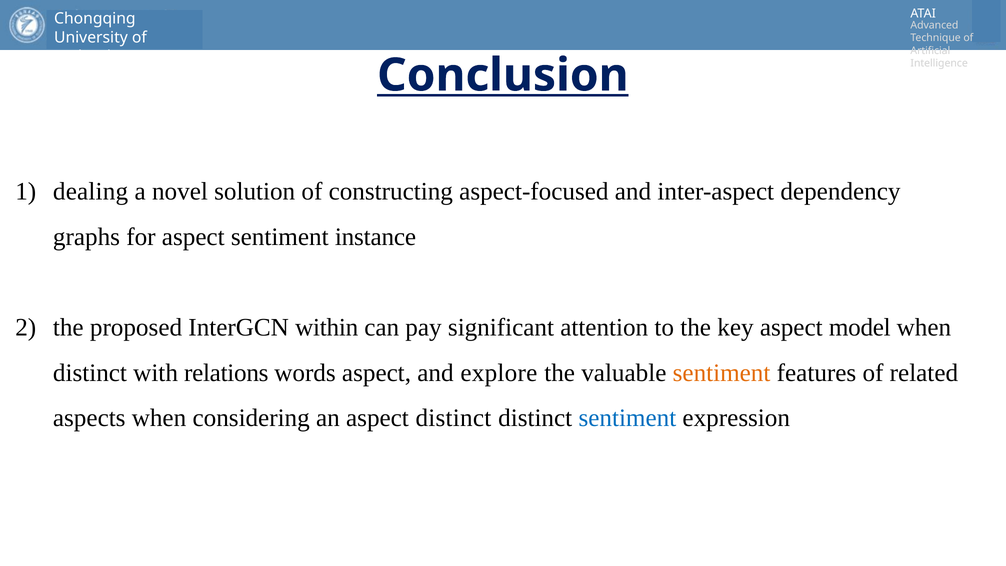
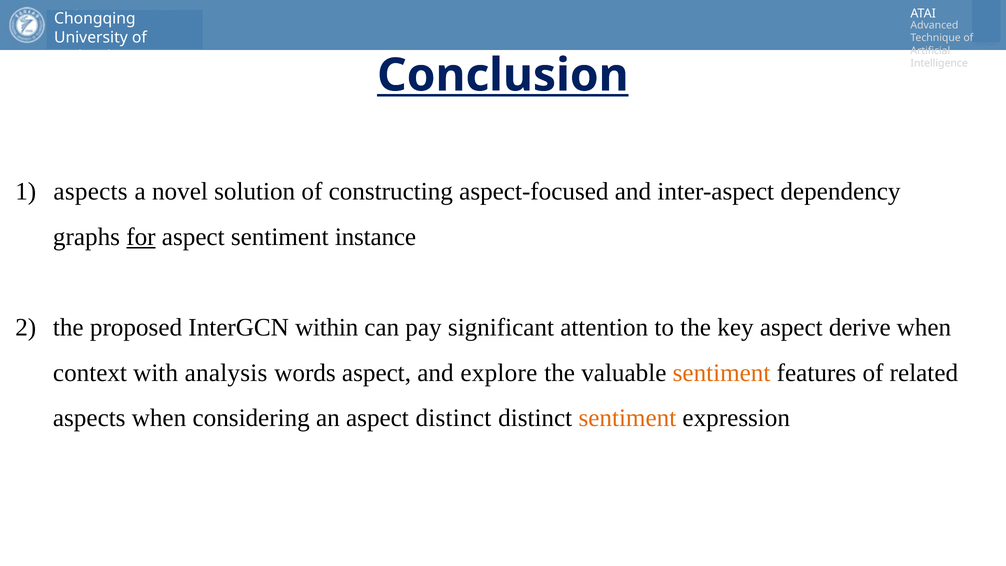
dealing: dealing -> aspects (91, 192)
for underline: none -> present (141, 237)
model: model -> derive (860, 327)
distinct: distinct -> context (90, 373)
relations: relations -> analysis (226, 373)
sentiment colour: blue -> orange (627, 418)
